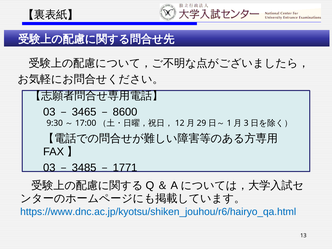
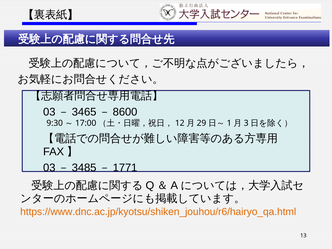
https://www.dnc.ac.jp/kyotsu/shiken_jouhou/r6/hairyo_qa.html colour: blue -> orange (158, 212)
